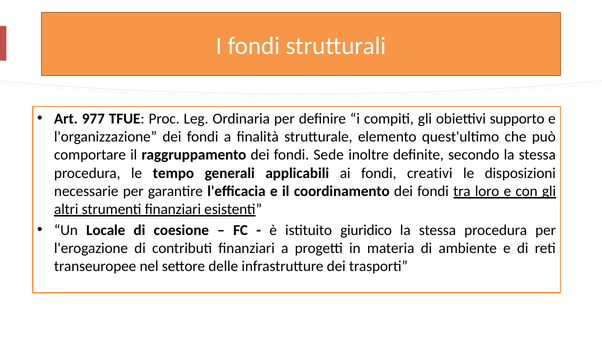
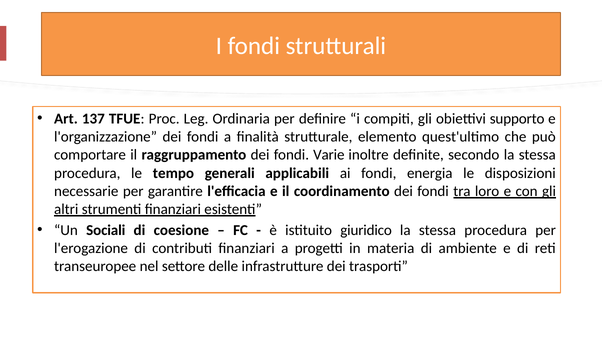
977: 977 -> 137 (93, 119)
Sede: Sede -> Varie (329, 155)
creativi: creativi -> energia (430, 173)
Locale: Locale -> Sociali (106, 230)
